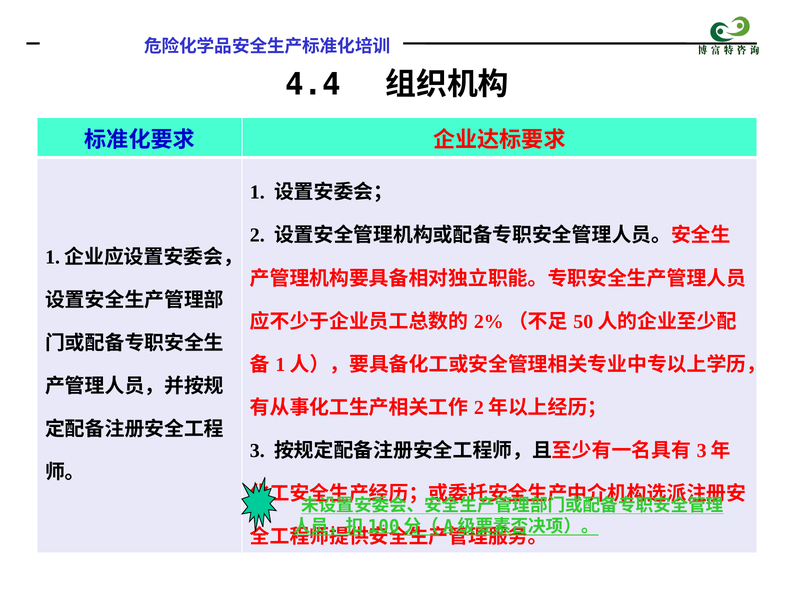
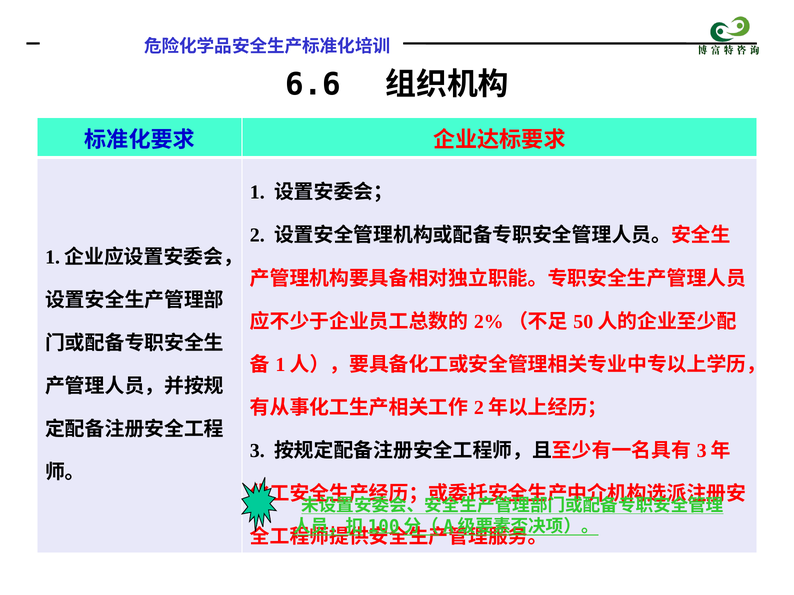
4.4: 4.4 -> 6.6 (313, 85)
